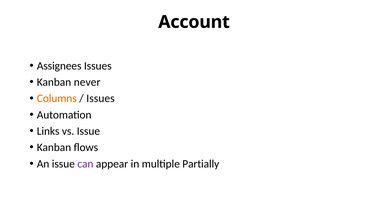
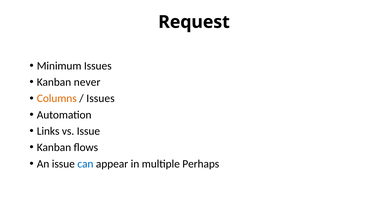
Account: Account -> Request (194, 22)
Assignees: Assignees -> Minimum (59, 66)
can colour: purple -> blue (85, 163)
Partially: Partially -> Perhaps (201, 163)
